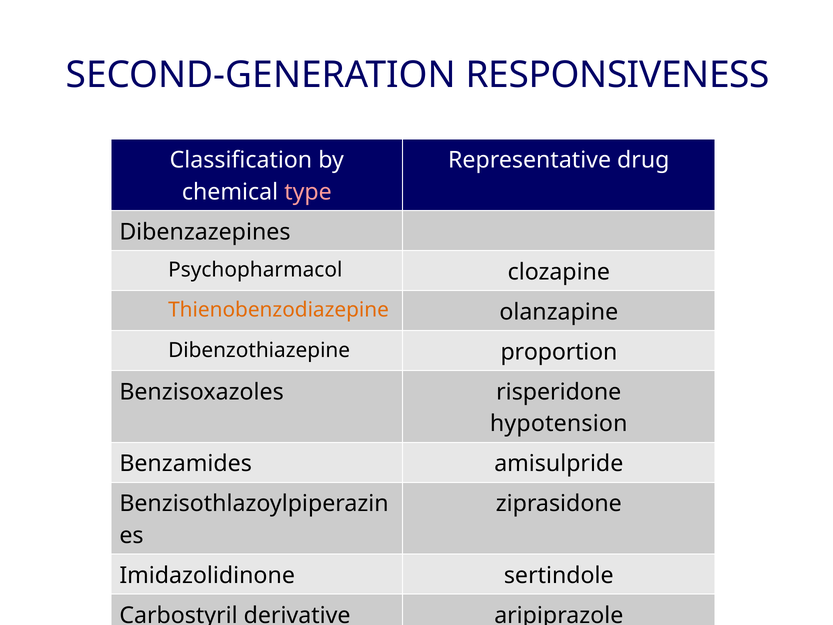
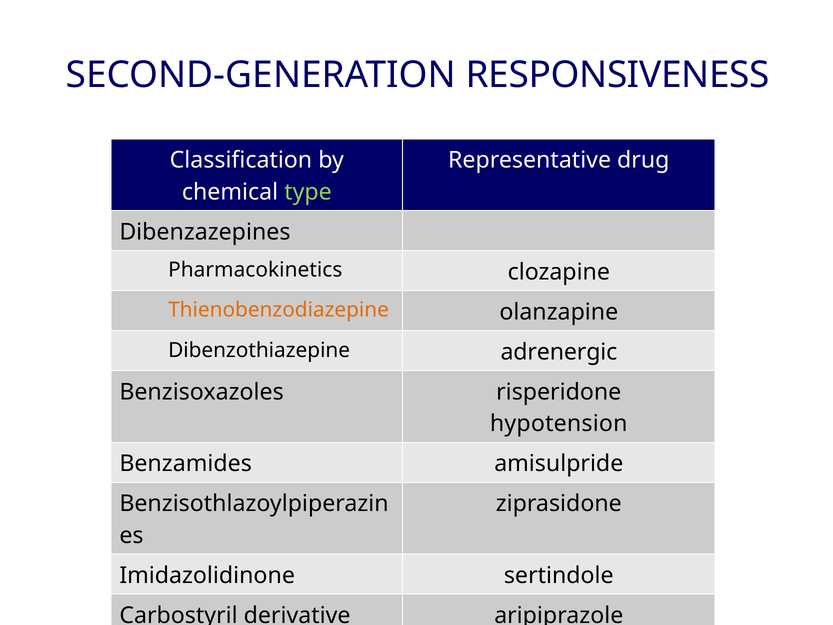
type colour: pink -> light green (308, 192)
Psychopharmacol: Psychopharmacol -> Pharmacokinetics (255, 270)
proportion: proportion -> adrenergic (559, 352)
